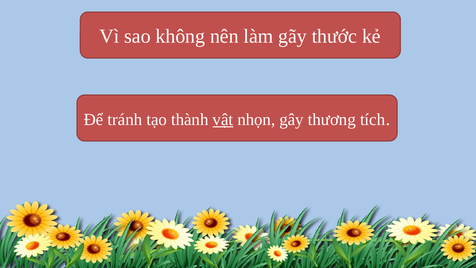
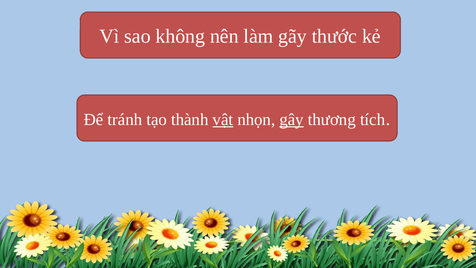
gây underline: none -> present (292, 119)
